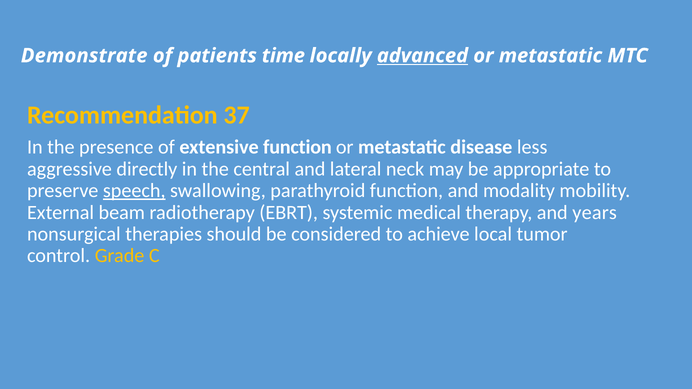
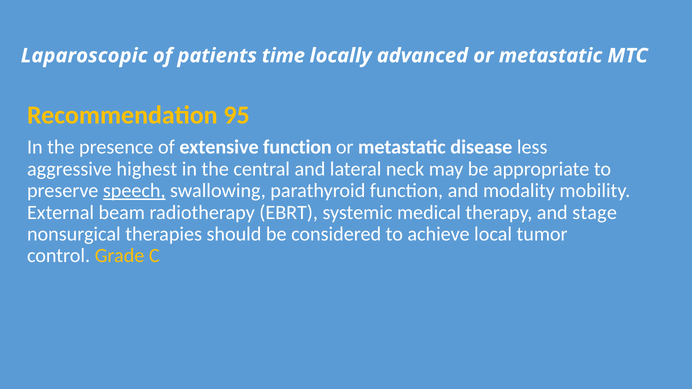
Demonstrate: Demonstrate -> Laparoscopic (84, 56)
advanced underline: present -> none (422, 56)
37: 37 -> 95 (237, 115)
directly: directly -> highest (147, 169)
years: years -> stage (595, 212)
